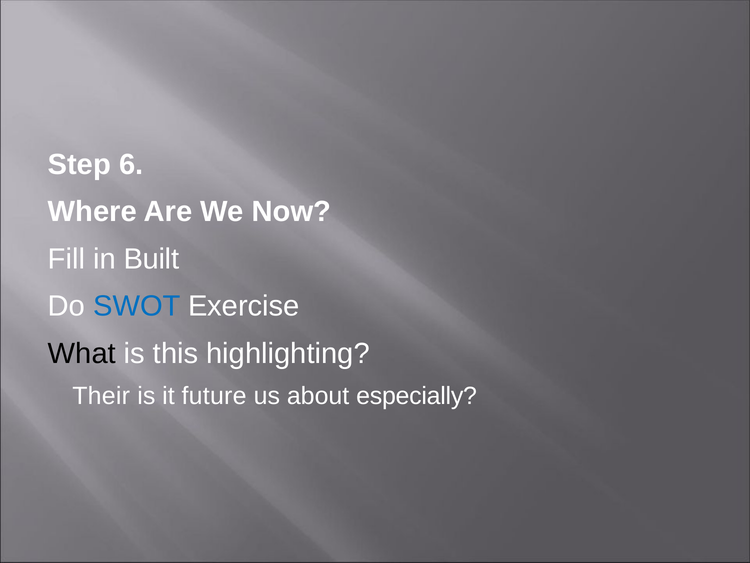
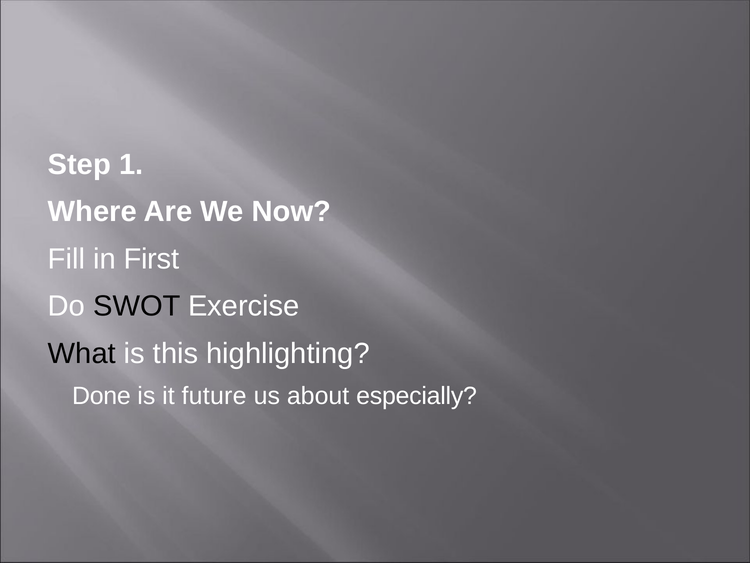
6: 6 -> 1 (131, 164)
Built: Built -> First (151, 259)
SWOT colour: blue -> black (137, 306)
Their: Their -> Done (101, 396)
